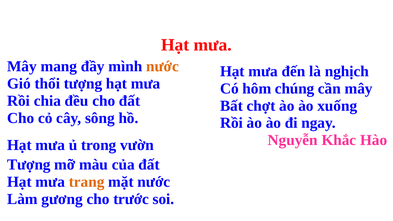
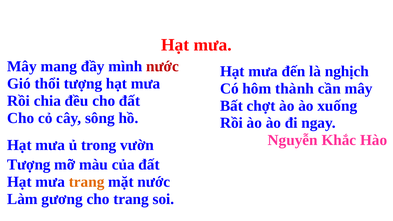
nước colour: orange -> red (163, 66)
chúng: chúng -> thành (294, 89)
cho trước: trước -> trang (131, 199)
